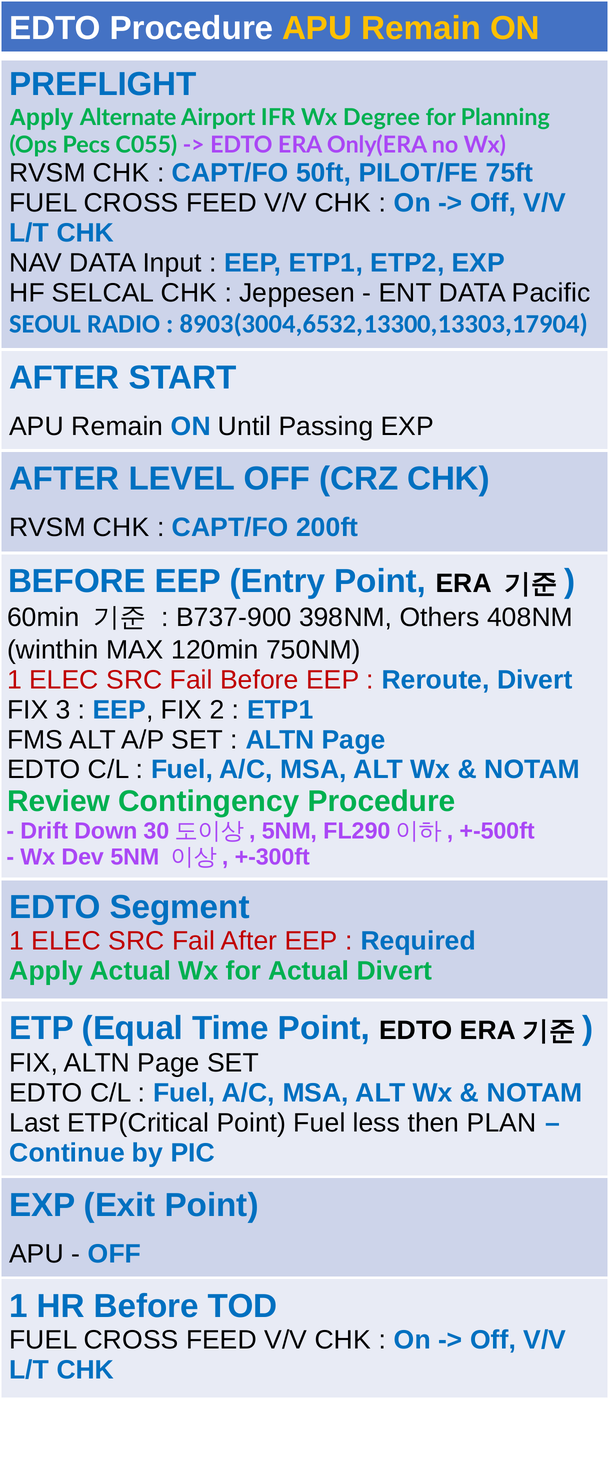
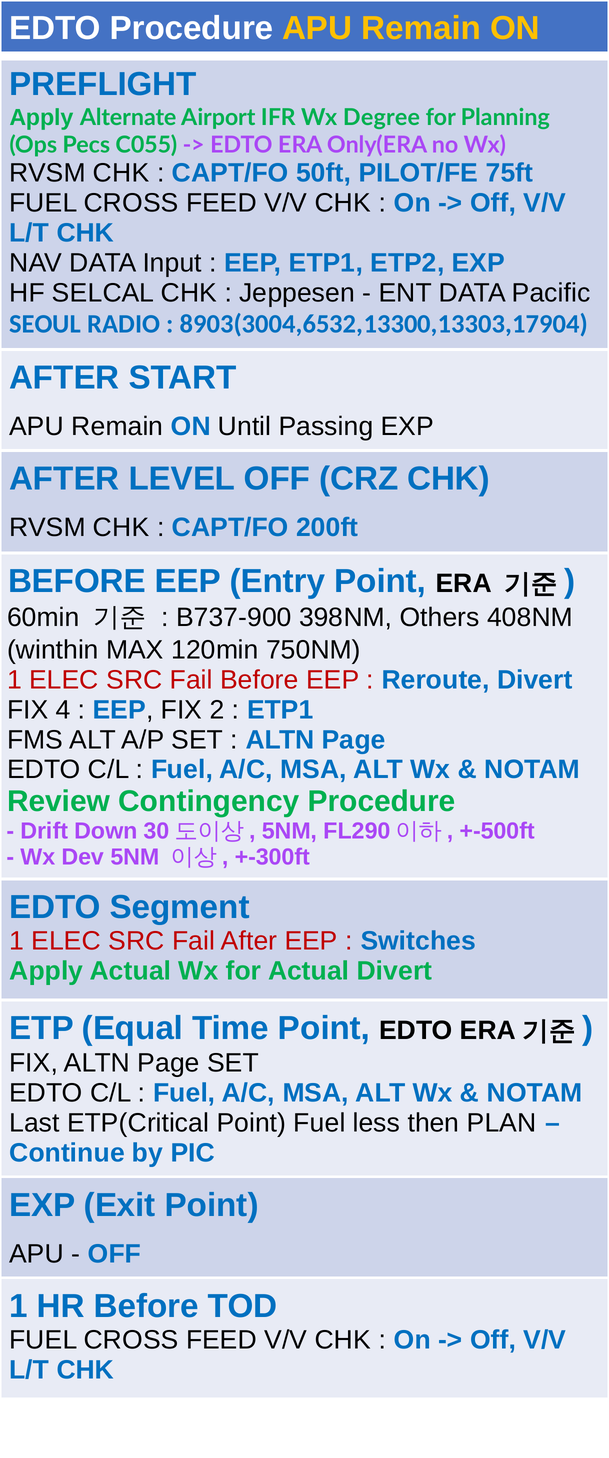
3: 3 -> 4 (63, 709)
Required: Required -> Switches (418, 940)
